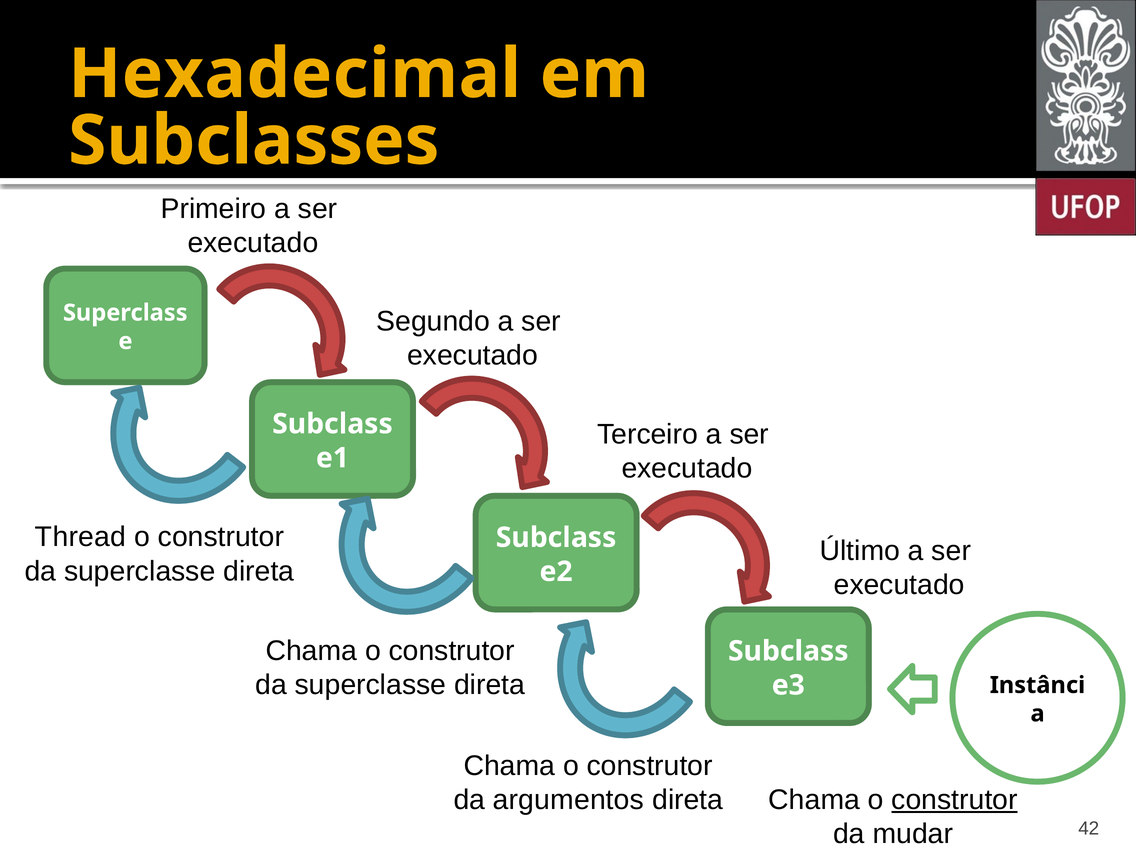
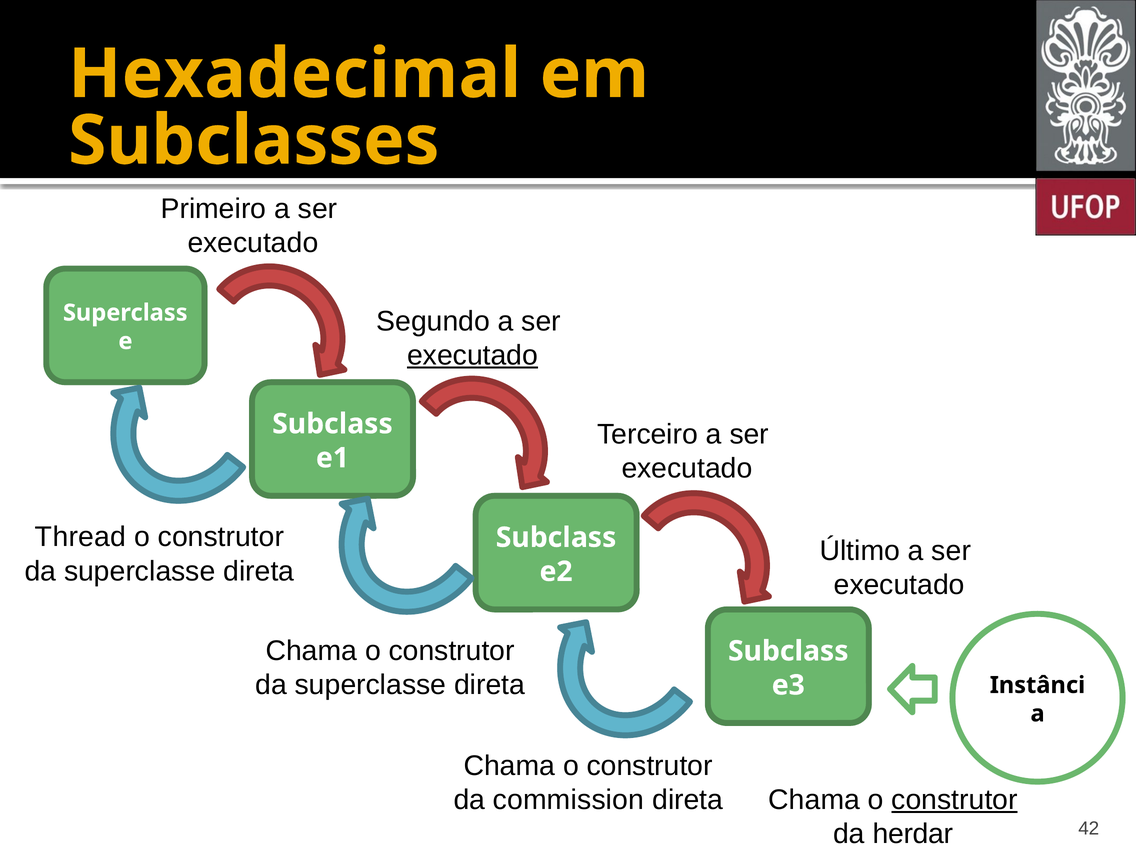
executado underline: none -> present (473, 355)
argumentos: argumentos -> commission (568, 800)
mudar: mudar -> herdar (913, 834)
